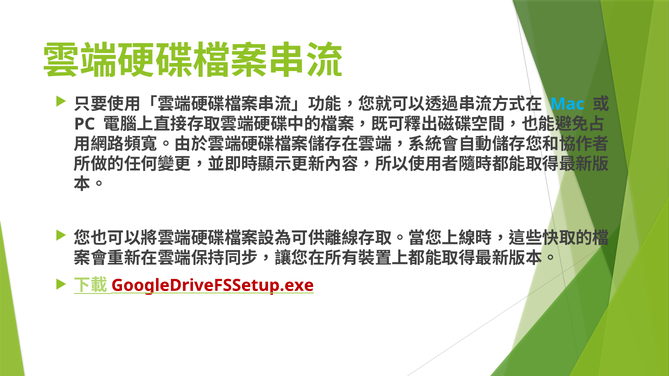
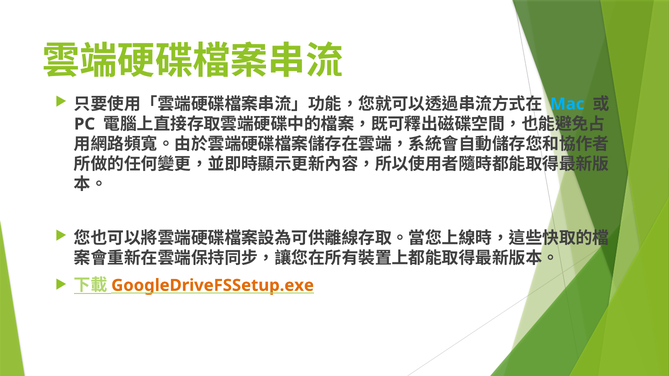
GoogleDriveFSSetup.exe colour: red -> orange (213, 286)
